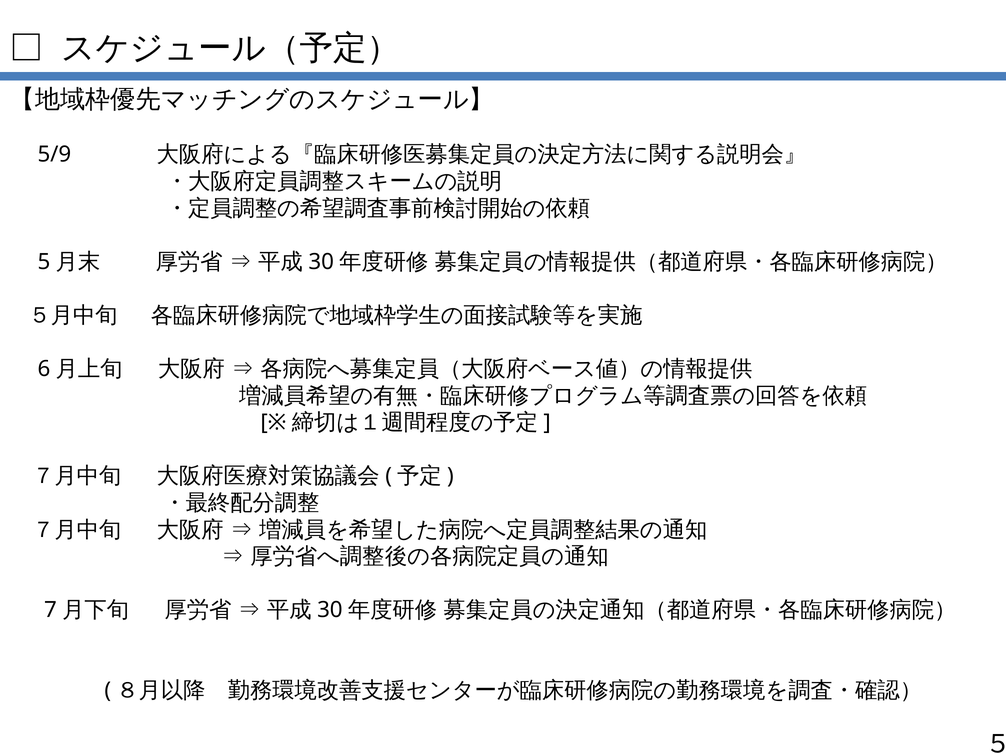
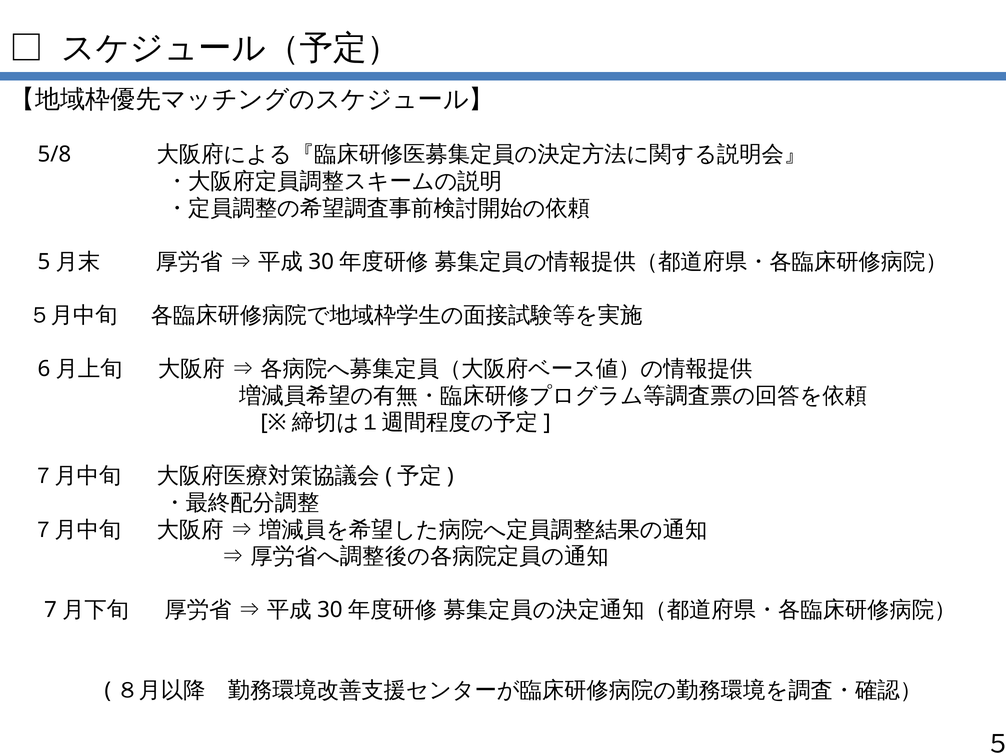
5/9: 5/9 -> 5/8 (54, 155)
